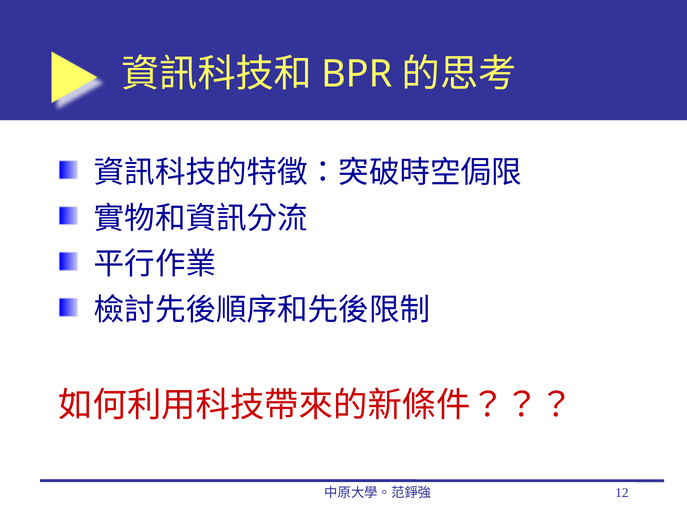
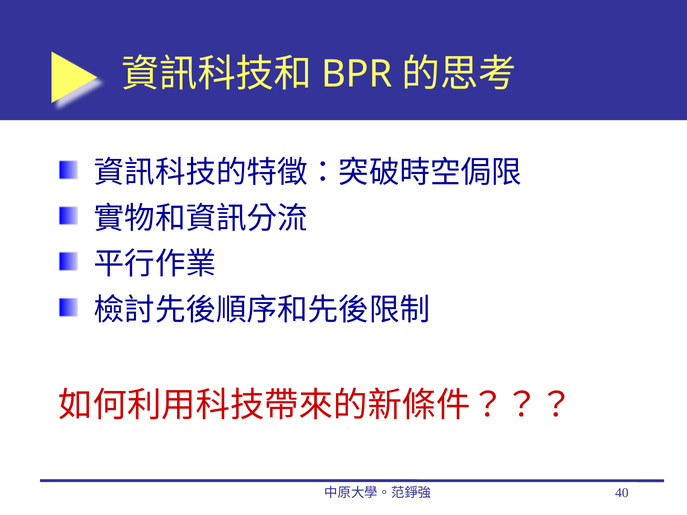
12: 12 -> 40 (622, 493)
